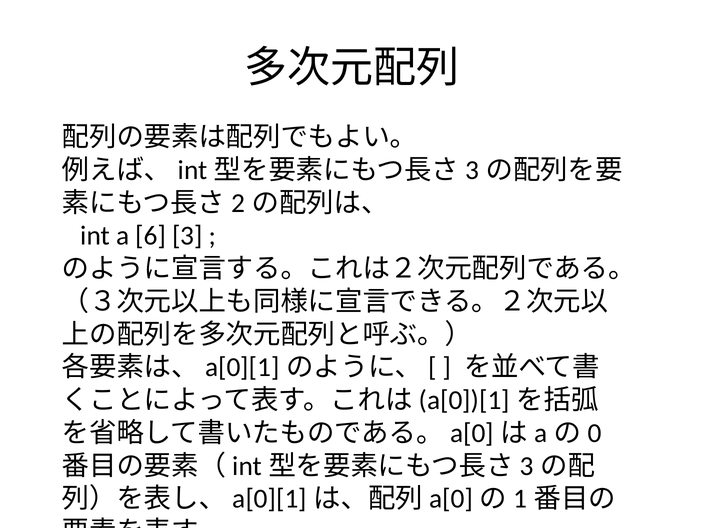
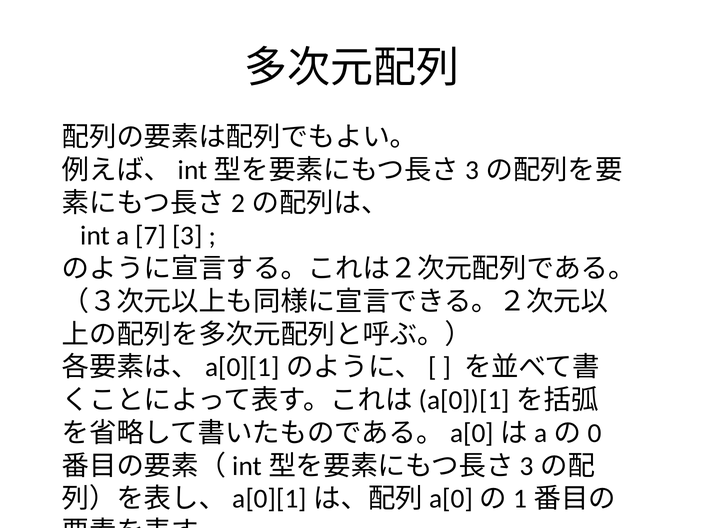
6: 6 -> 7 (151, 236)
